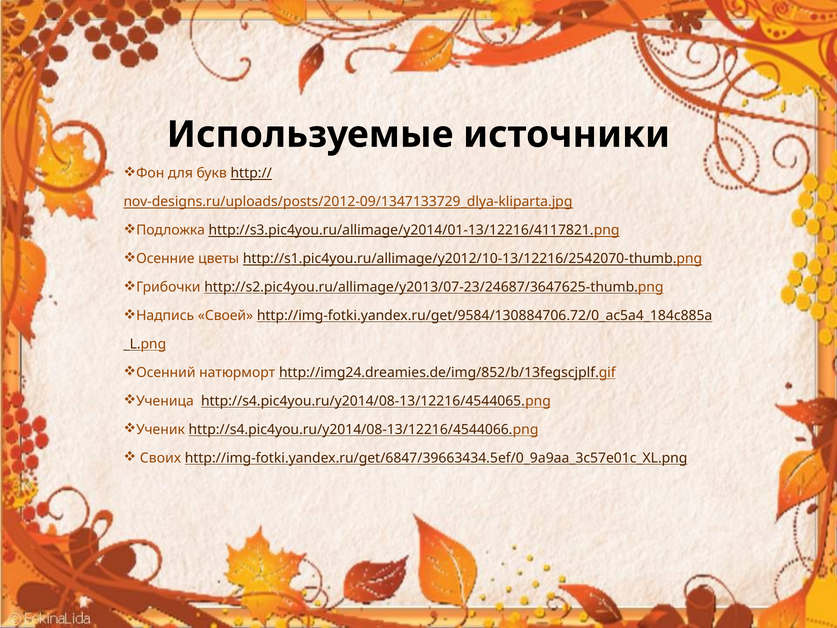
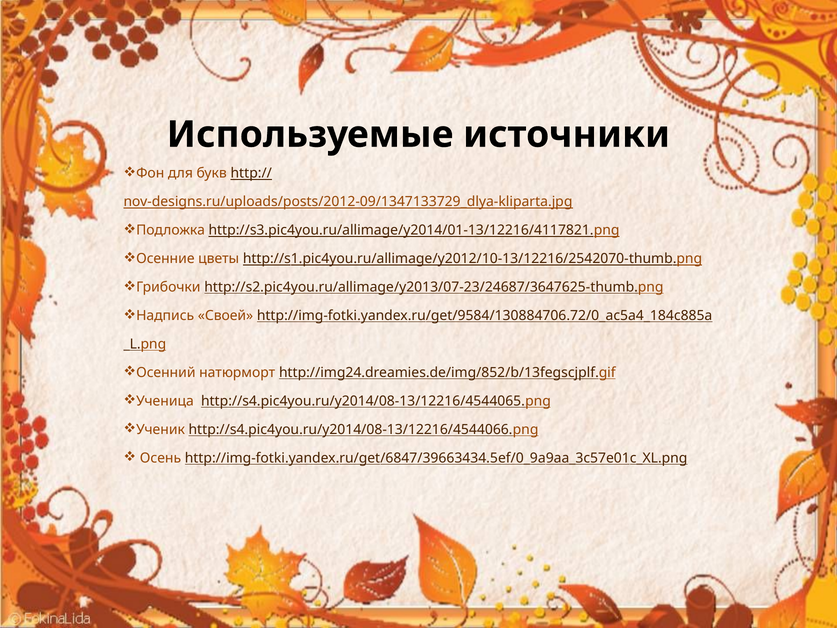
Своих: Своих -> Осень (160, 458)
